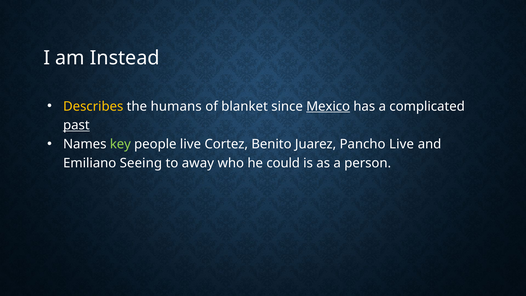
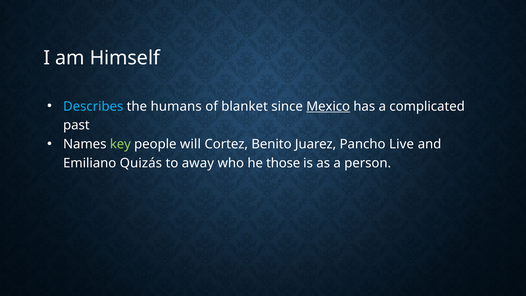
Instead: Instead -> Himself (125, 58)
Describes colour: yellow -> light blue (93, 106)
past underline: present -> none (76, 125)
people live: live -> will (190, 144)
Seeing: Seeing -> Quizás (141, 163)
could: could -> those (283, 163)
